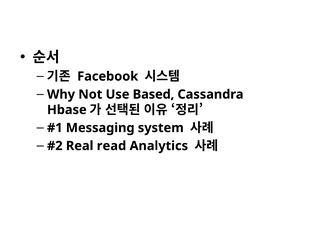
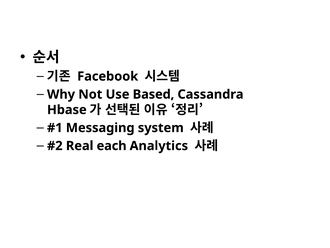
read: read -> each (112, 146)
